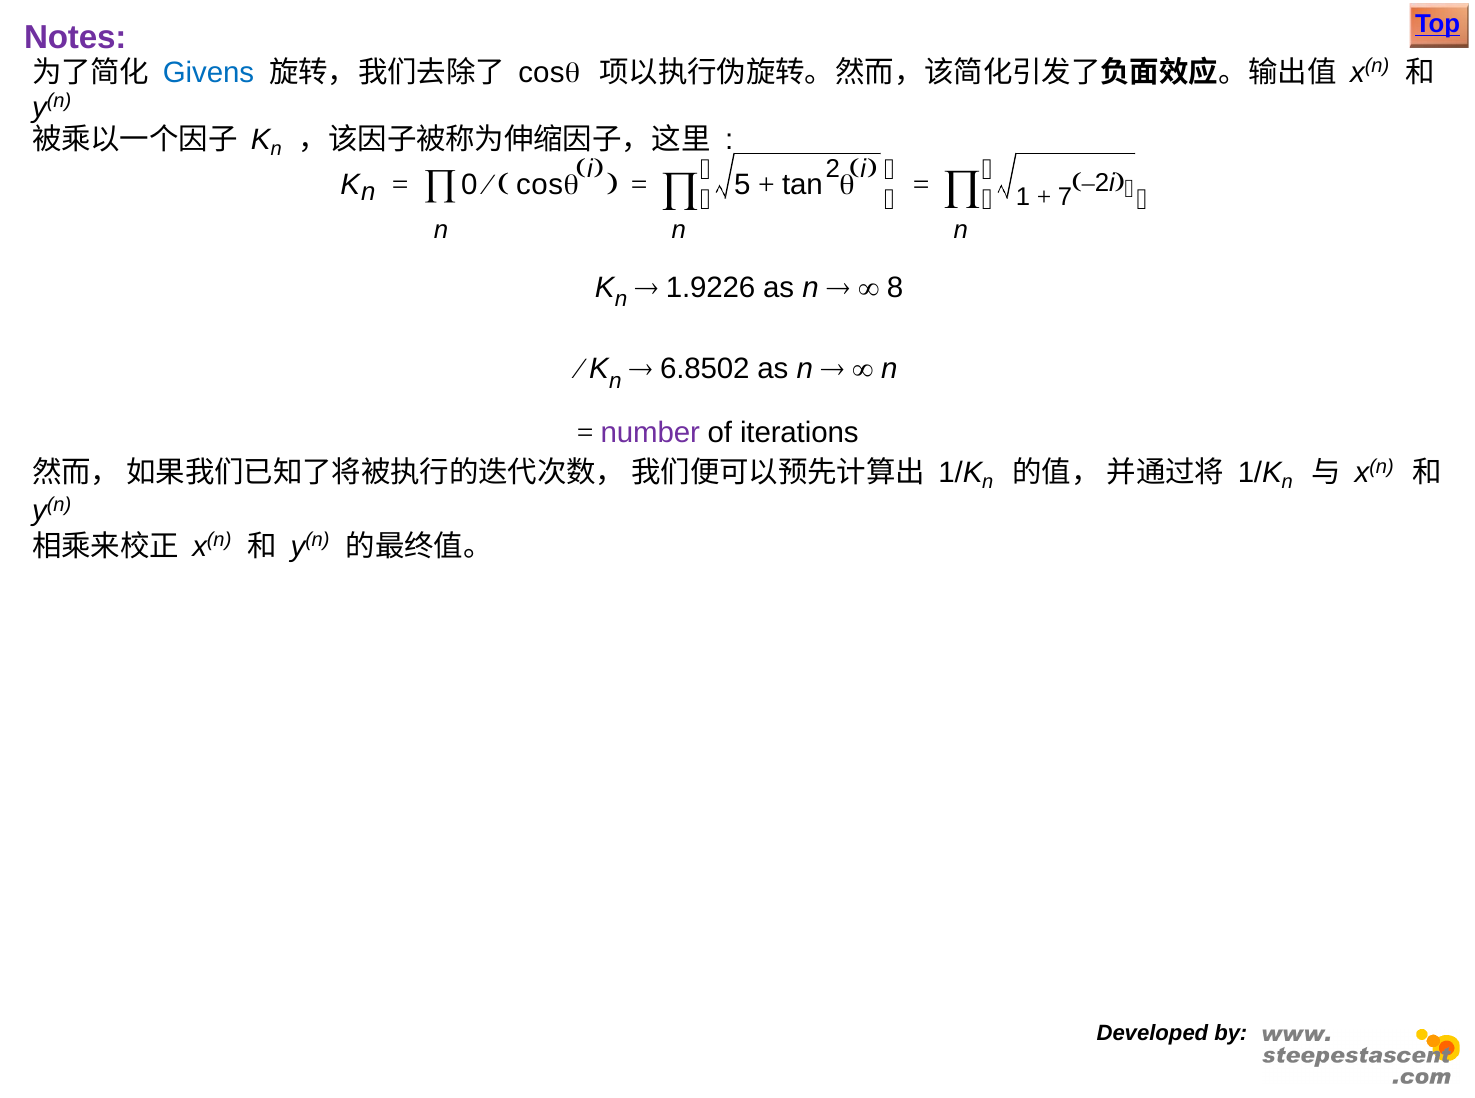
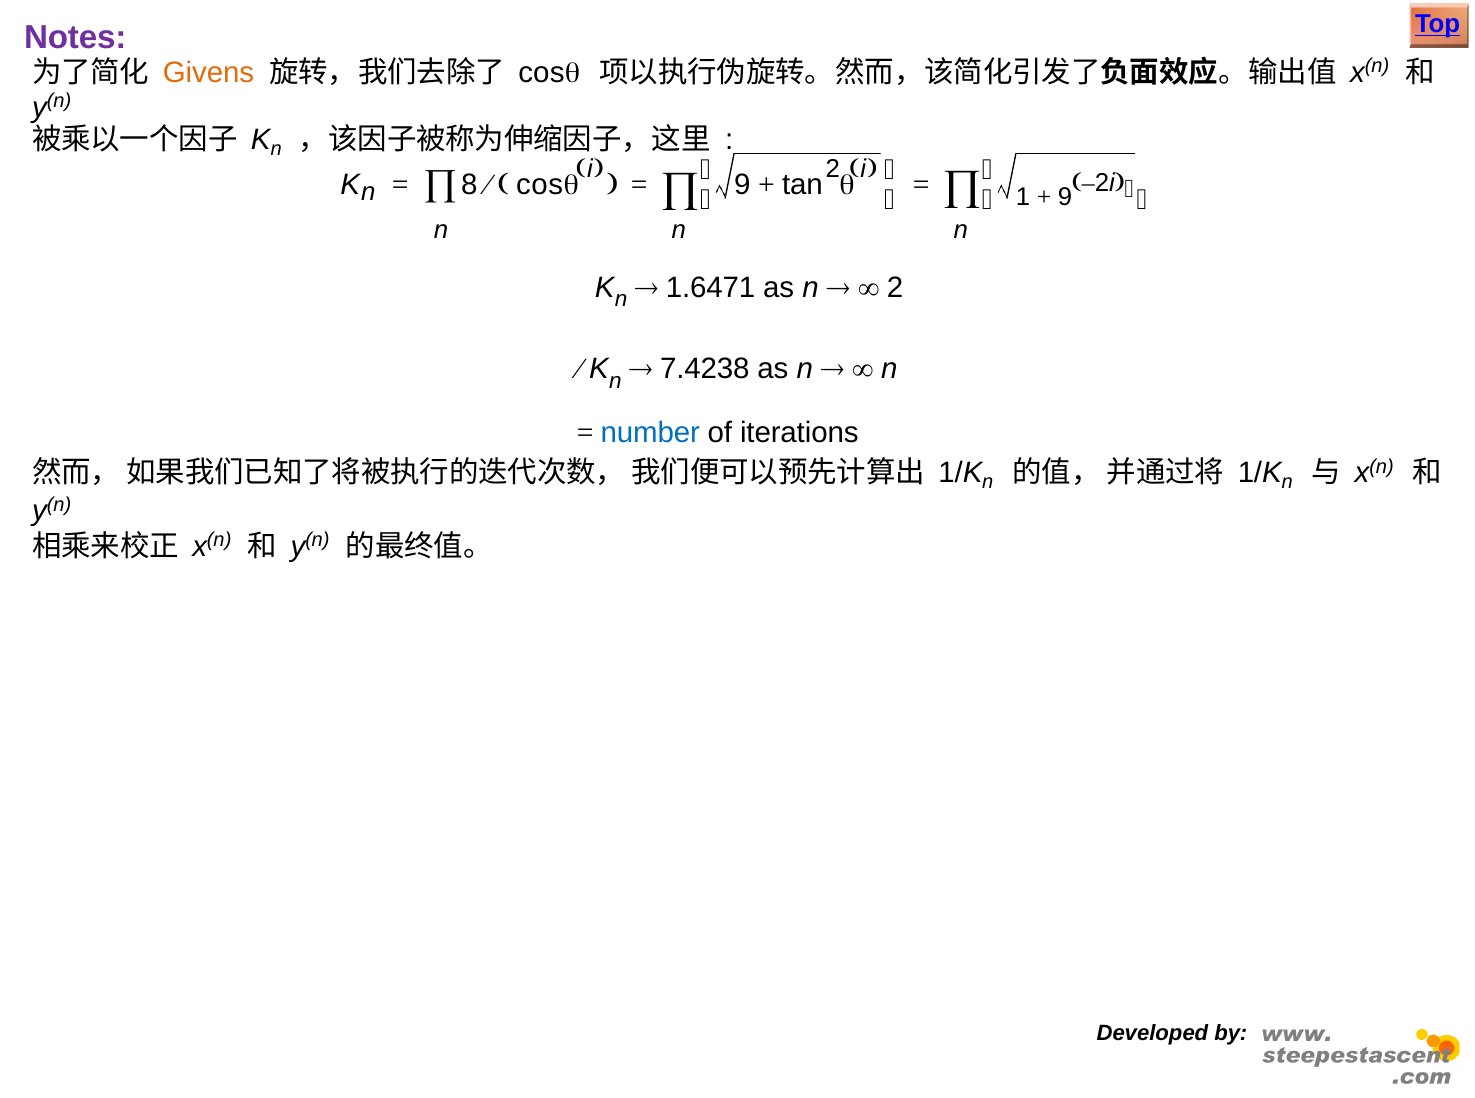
Givens colour: blue -> orange (208, 72)
0: 0 -> 8 (469, 185)
5: 5 -> 9 (742, 185)
7: 7 -> 9 (1065, 198)
1.9226: 1.9226 -> 1.6471 (711, 287)
8: 8 -> 2 (895, 287)
6.8502: 6.8502 -> 7.4238 (705, 369)
number colour: purple -> blue (650, 432)
